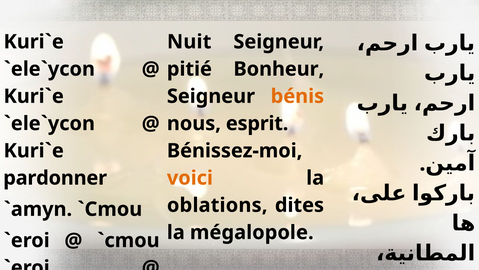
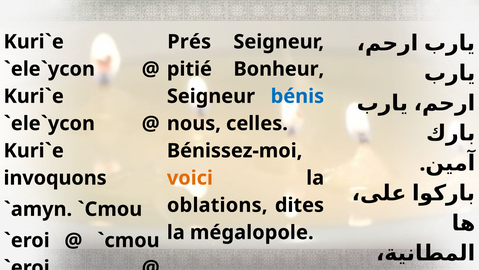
Nuit: Nuit -> Prés (189, 42)
bénis colour: orange -> blue (297, 96)
esprit: esprit -> celles (257, 123)
pardonner: pardonner -> invoquons (55, 178)
